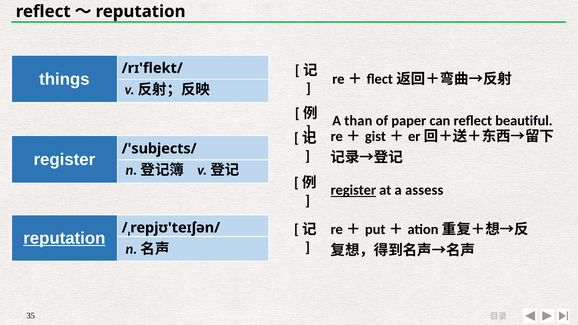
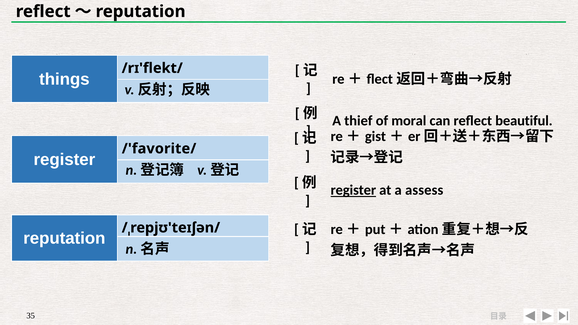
than: than -> thief (358, 121)
paper: paper -> moral (409, 121)
/'subjects/: /'subjects/ -> /'favorite/ (159, 149)
reputation underline: present -> none (64, 238)
